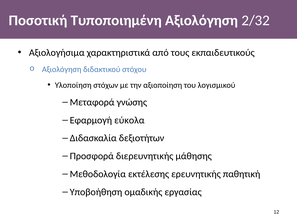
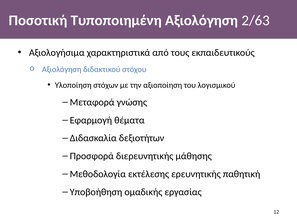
2/32: 2/32 -> 2/63 (256, 20)
εύκολα: εύκολα -> θέματα (129, 121)
